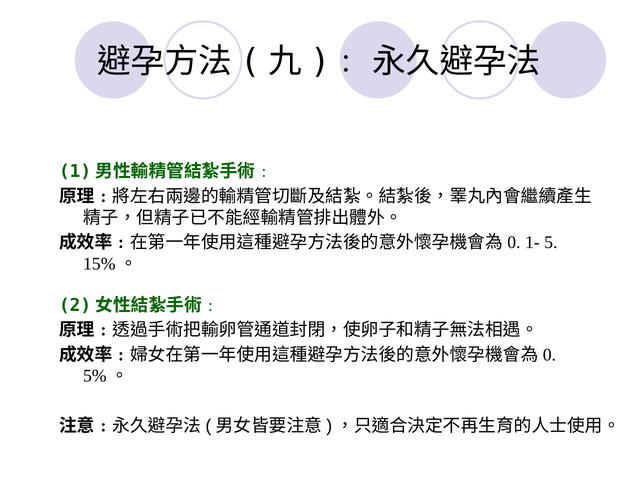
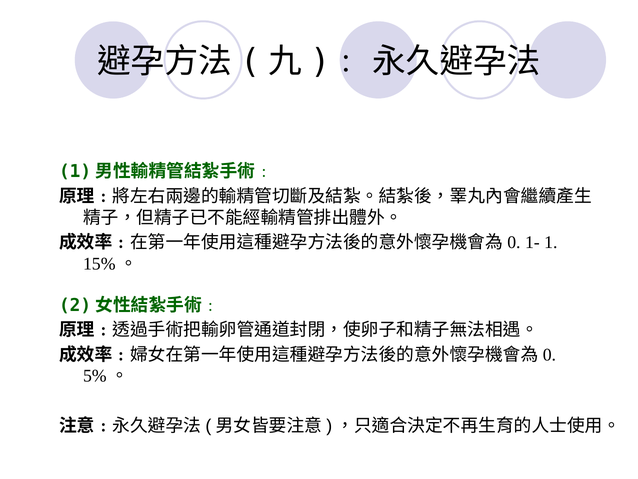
5: 5 -> 1 (551, 242)
